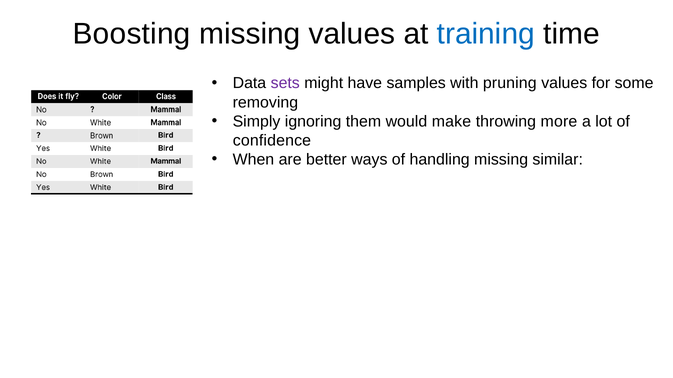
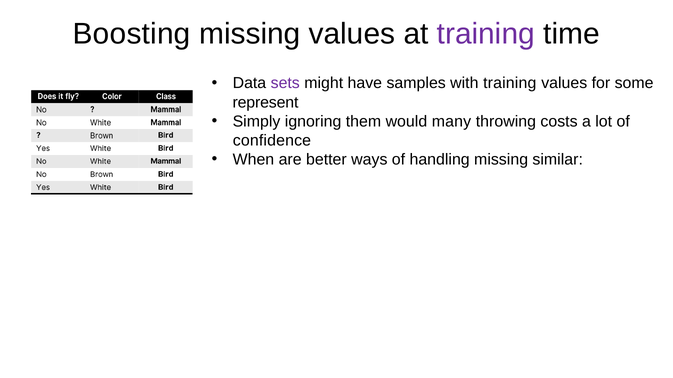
training colour: blue -> purple (486, 34)
with pruning: pruning -> training (510, 83)
removing: removing -> represent (265, 102)
make: make -> many (451, 122)
more: more -> costs (559, 122)
